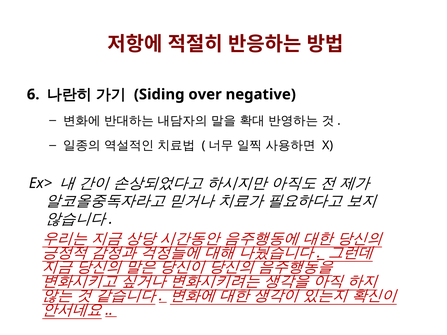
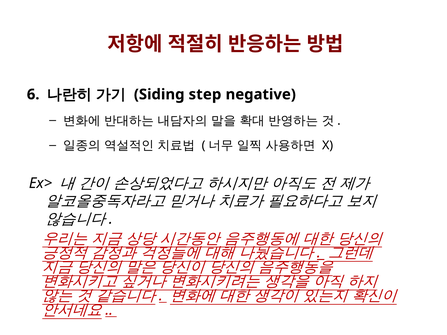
over: over -> step (205, 94)
